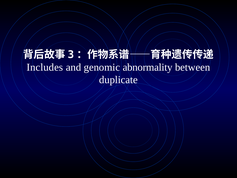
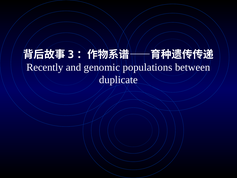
Includes: Includes -> Recently (45, 67)
abnormality: abnormality -> populations (148, 67)
